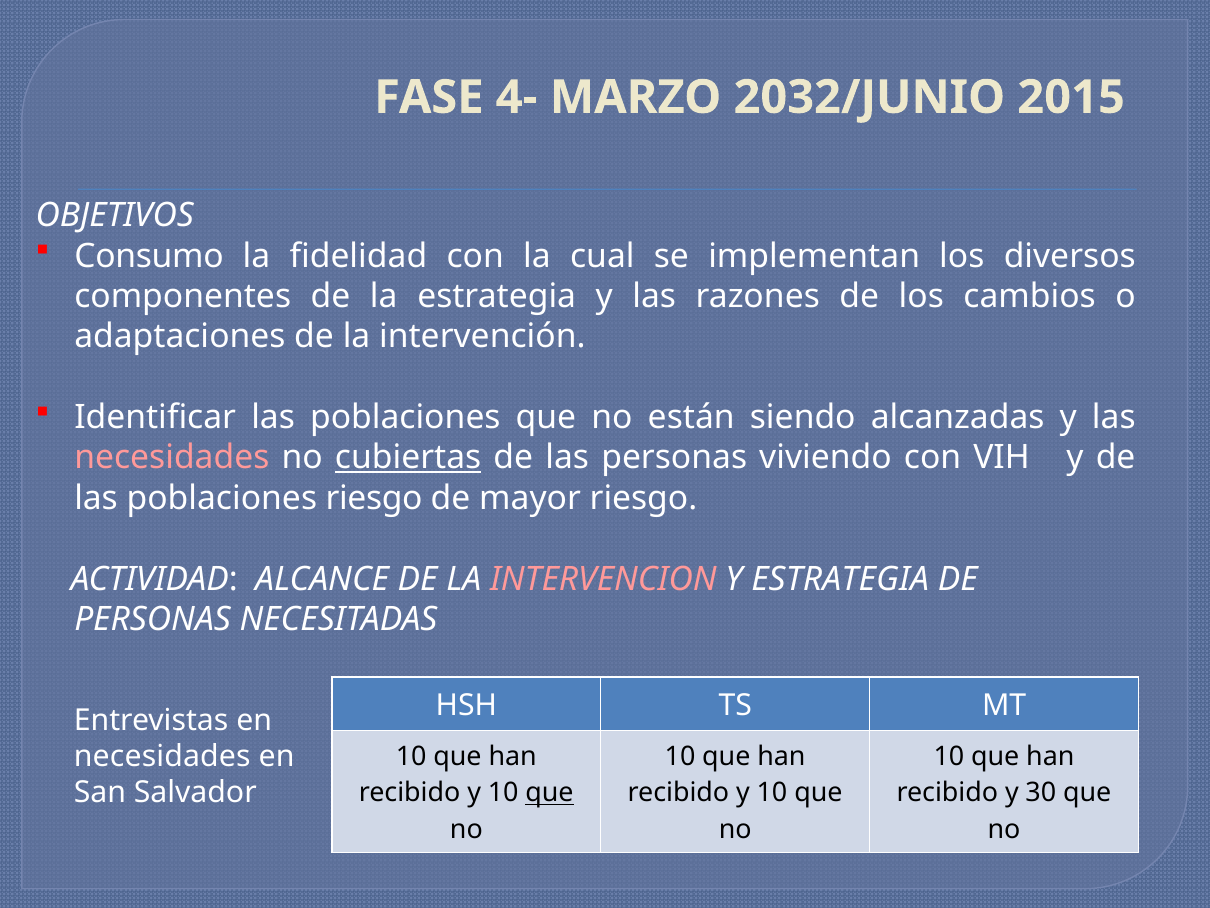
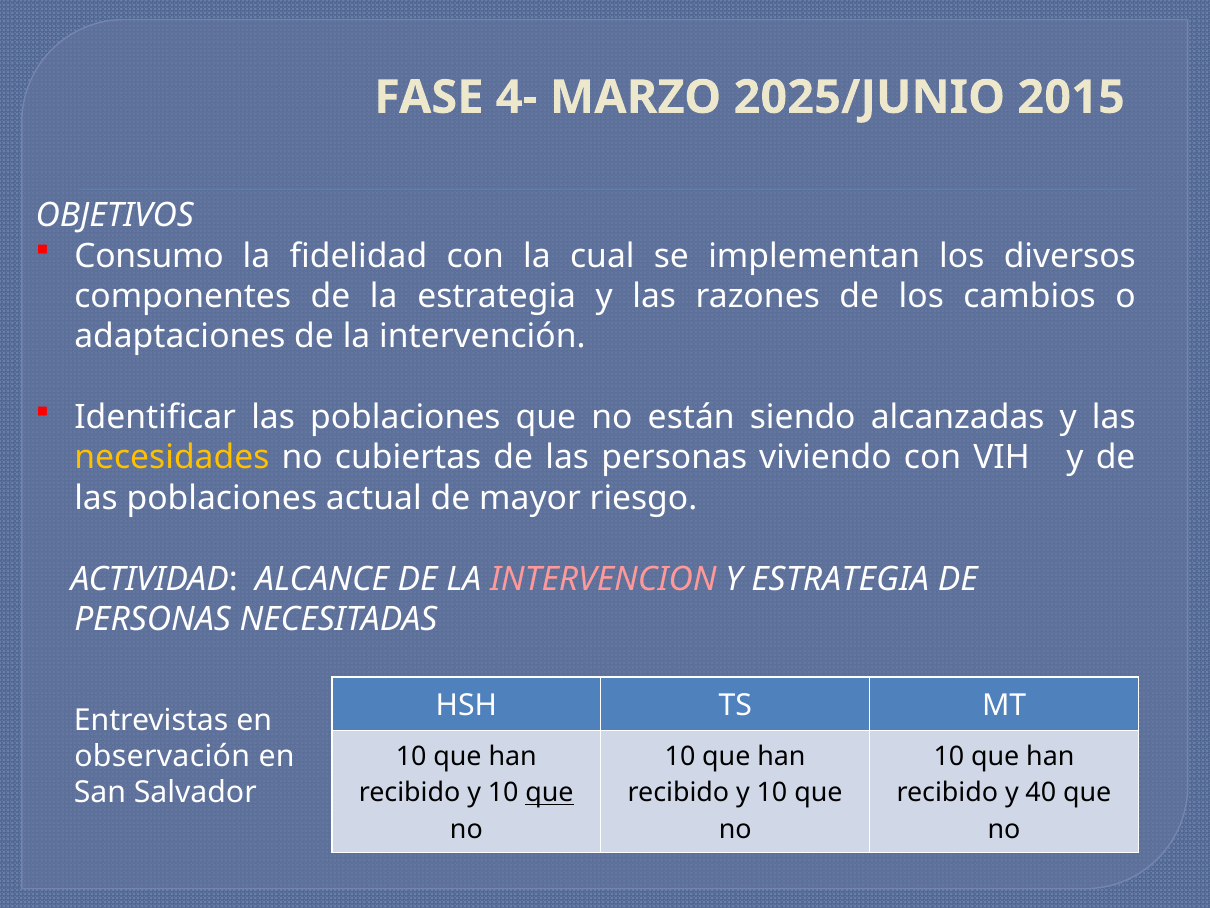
2032/JUNIO: 2032/JUNIO -> 2025/JUNIO (869, 97)
necesidades colour: pink -> yellow (172, 458)
cubiertas underline: present -> none (408, 458)
poblaciones riesgo: riesgo -> actual (374, 498)
necesidades: necesidades -> observación (162, 756)
30: 30 -> 40 (1041, 792)
